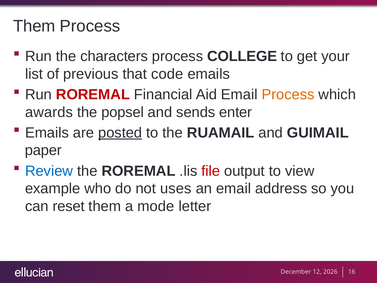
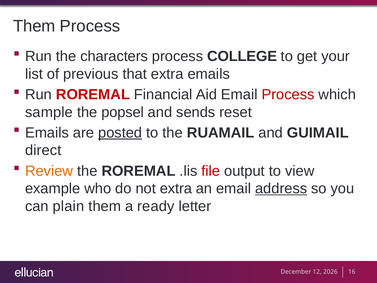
that code: code -> extra (167, 74)
Process colour: orange -> red (288, 94)
awards: awards -> sample (49, 112)
enter: enter -> reset (236, 112)
paper: paper -> direct (43, 150)
Review colour: blue -> orange (49, 171)
not uses: uses -> extra (176, 188)
address underline: none -> present (281, 188)
reset: reset -> plain (68, 206)
mode: mode -> ready (156, 206)
